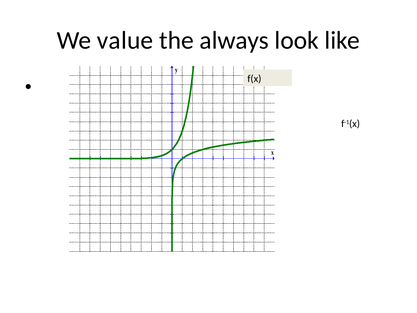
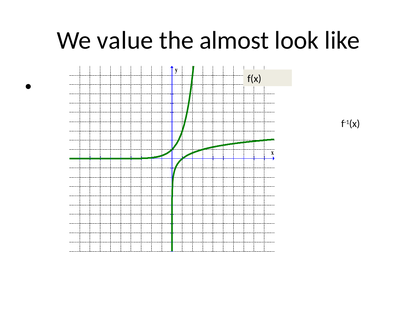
always: always -> almost (234, 40)
